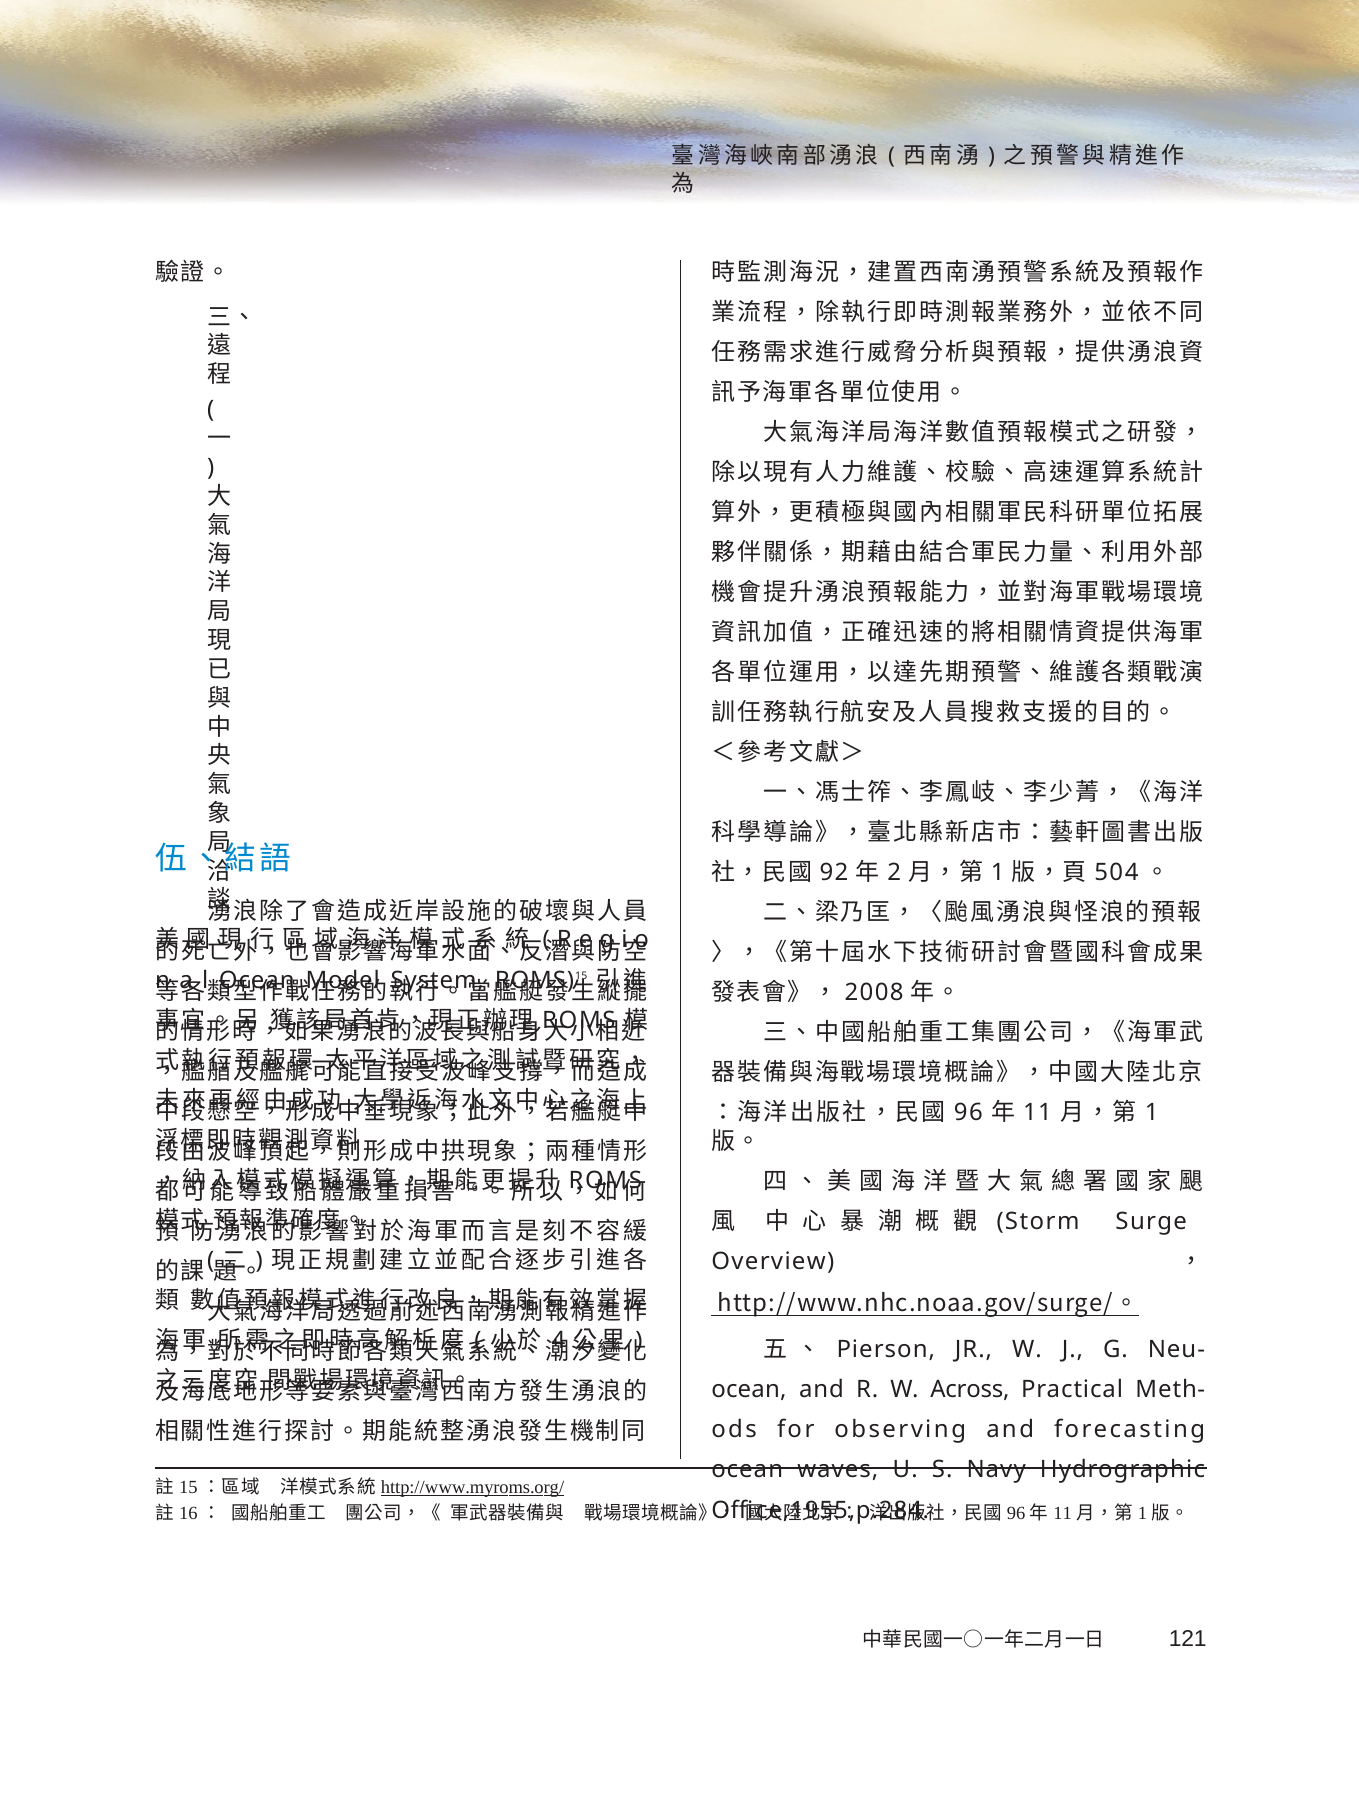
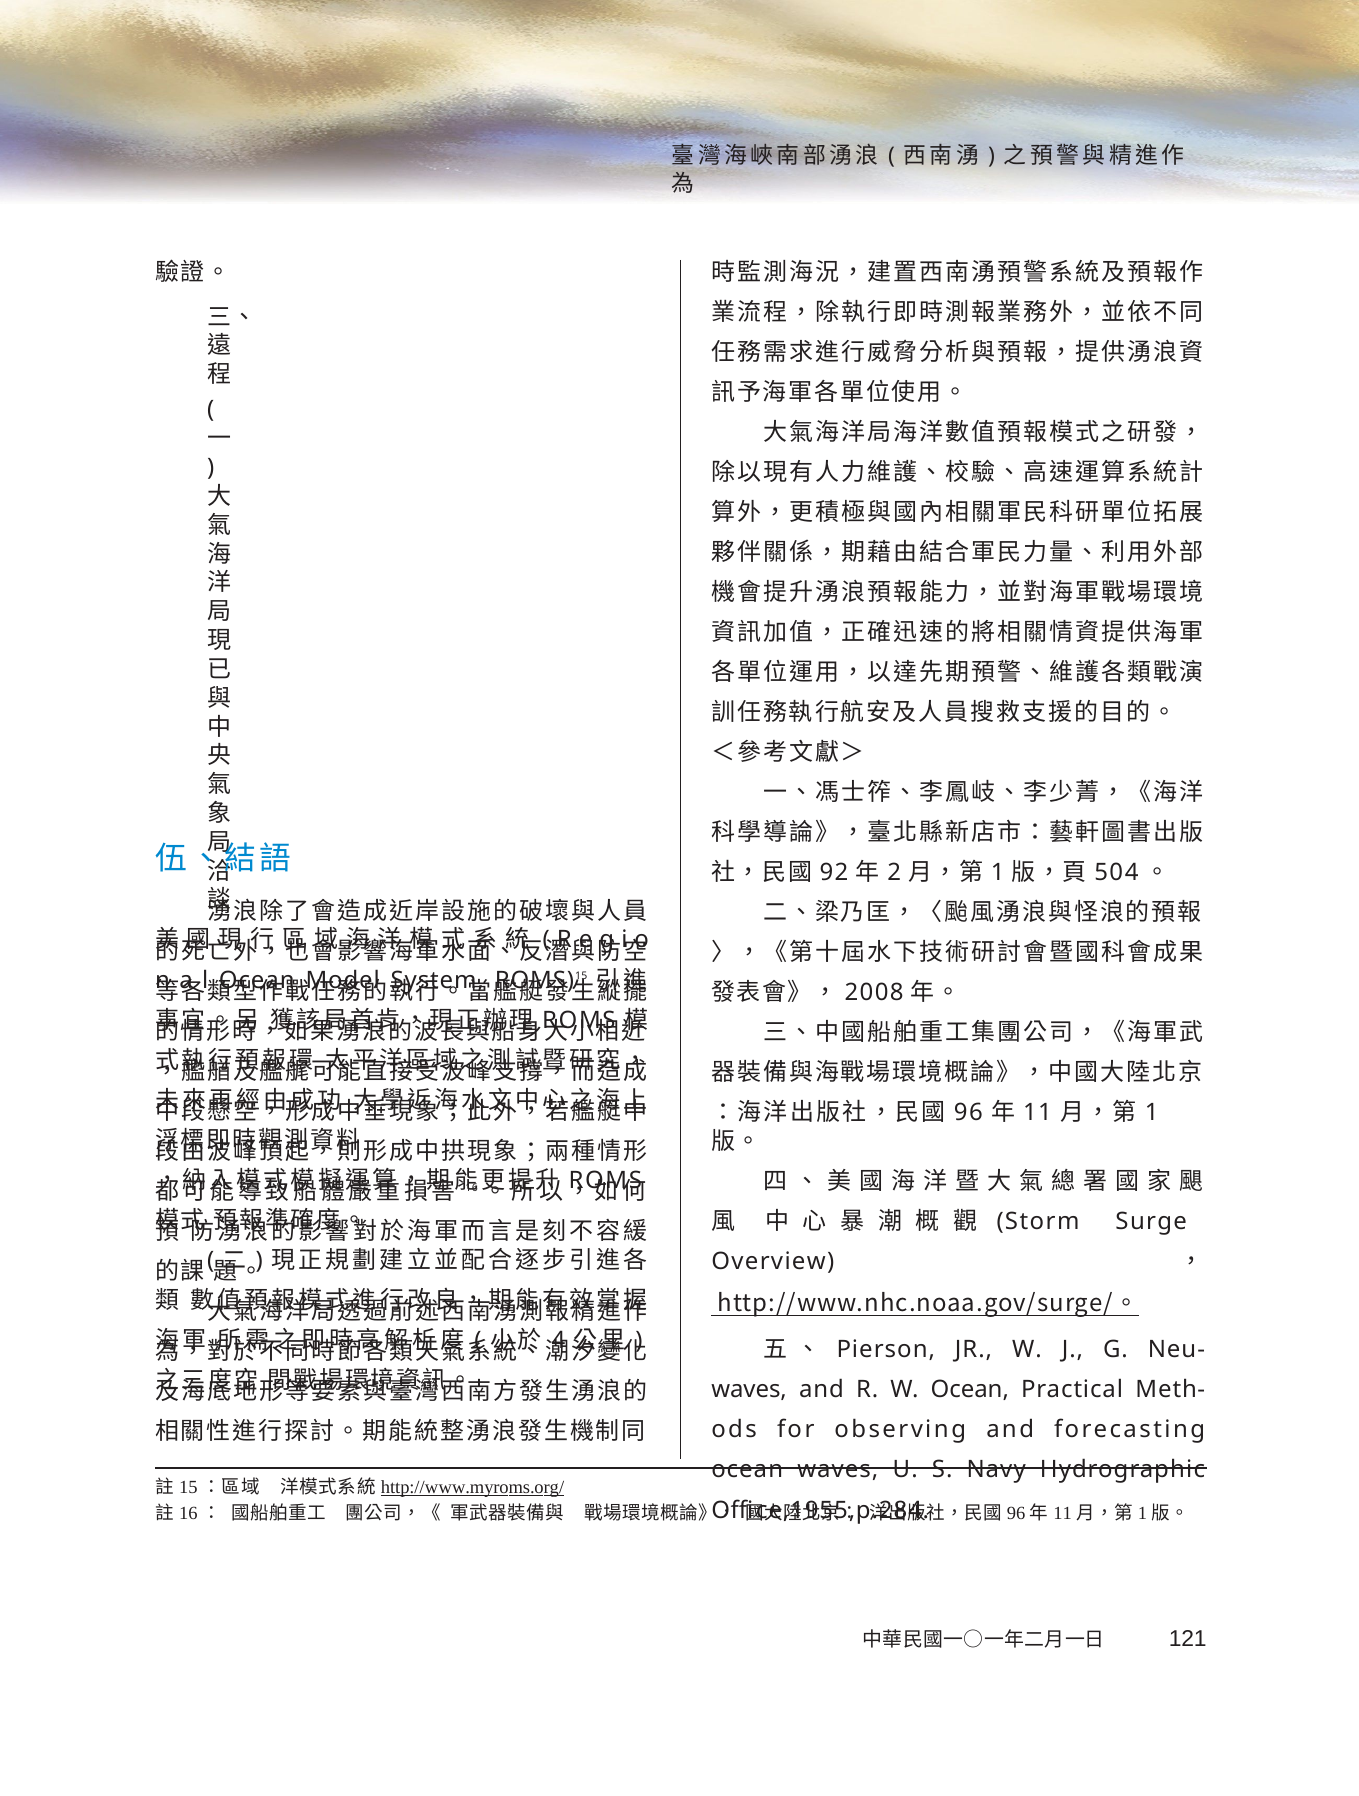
ocean: ocean -> waves (749, 1389)
W Across: Across -> Ocean (970, 1389)
